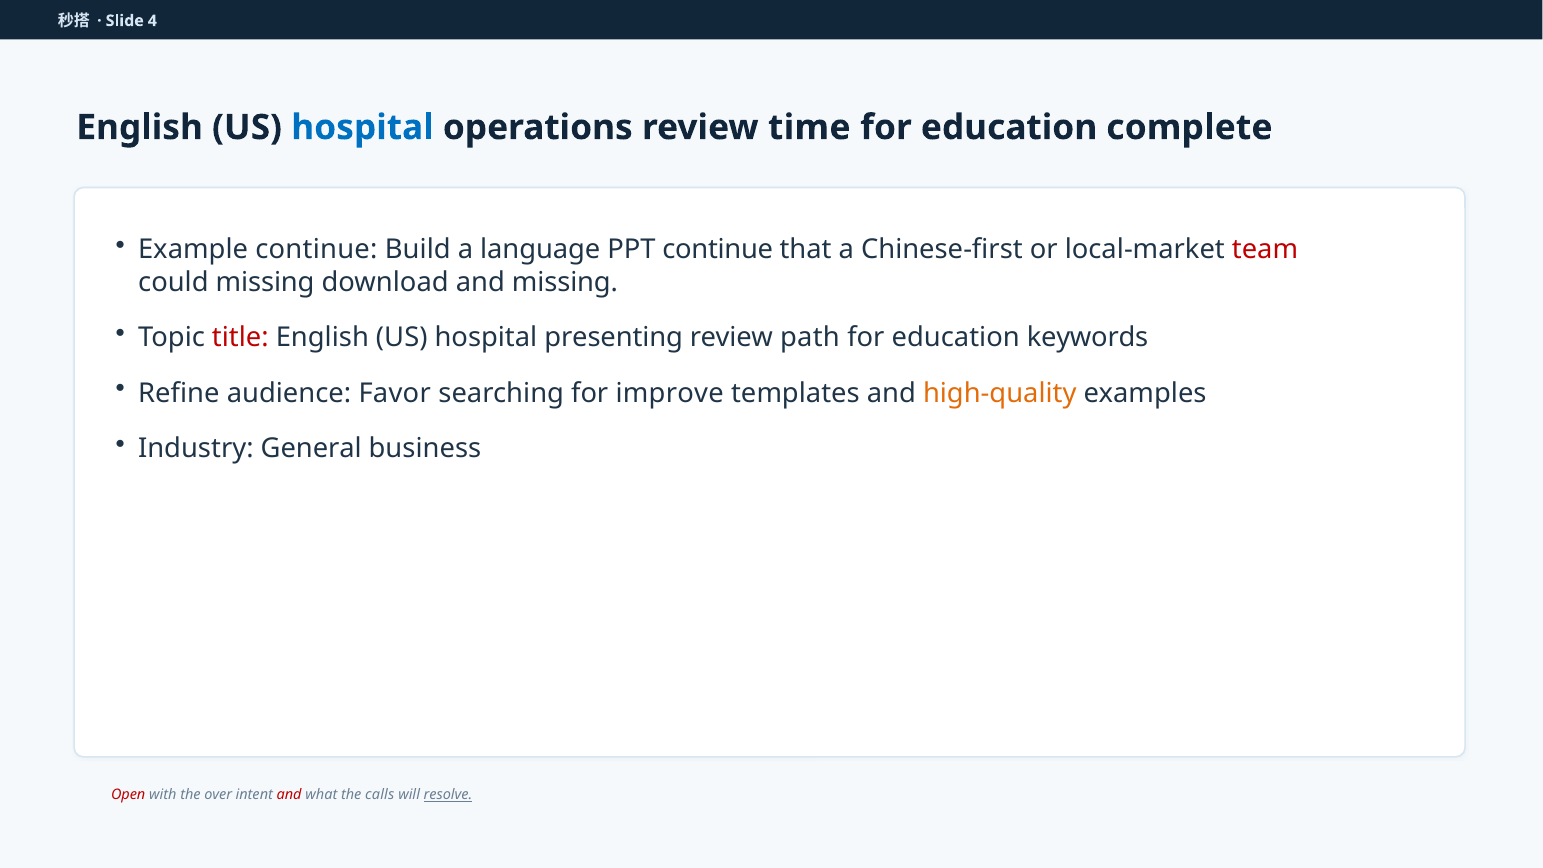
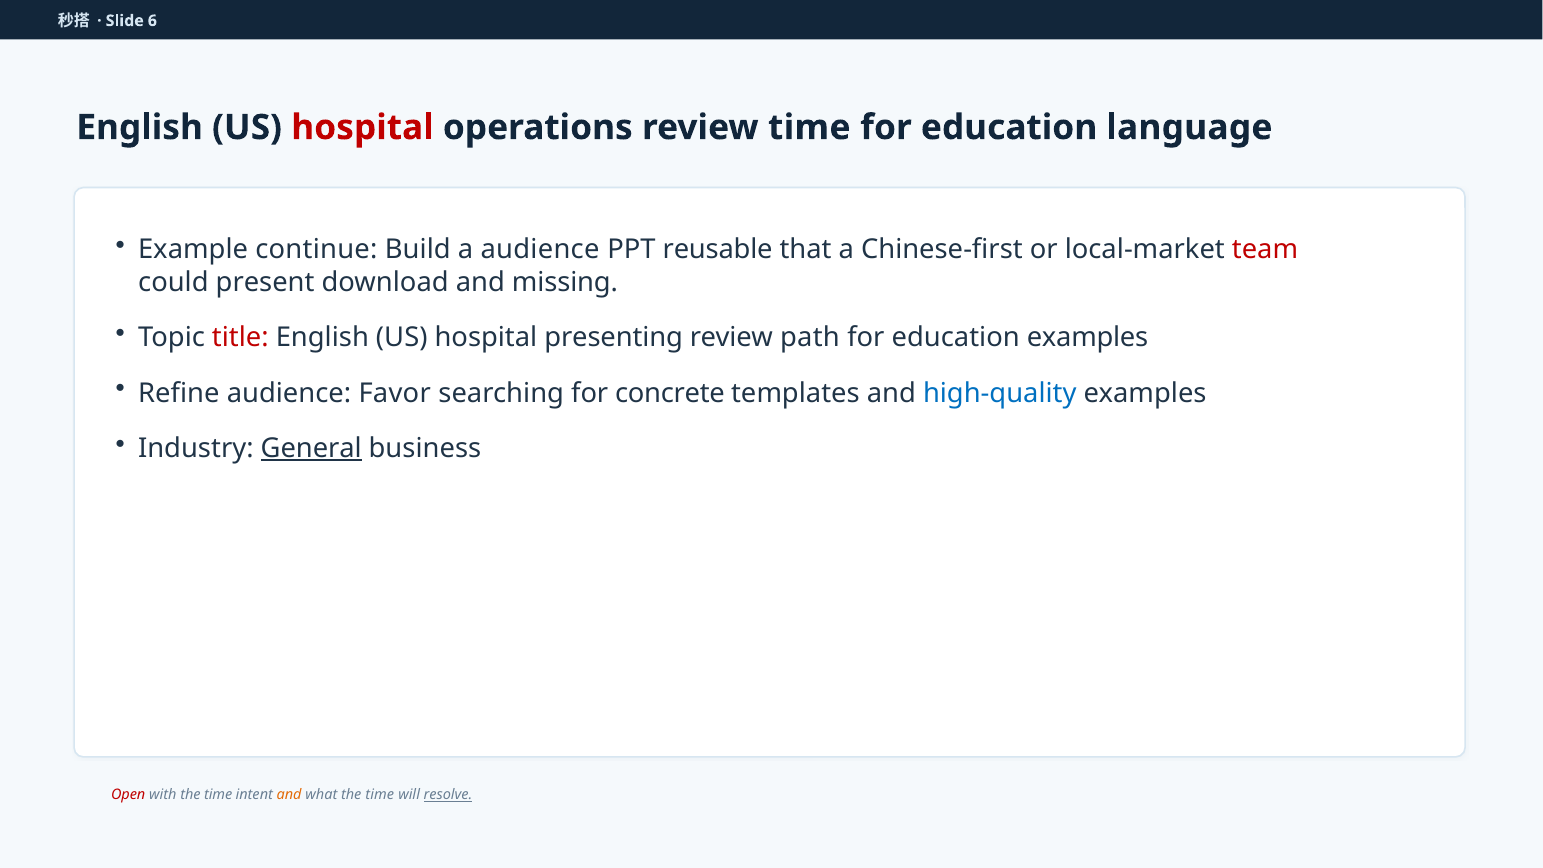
4: 4 -> 6 (152, 21)
hospital colour: blue -> red (362, 127)
complete: complete -> language (1189, 127)
a language: language -> audience (540, 250)
PPT continue: continue -> reusable (718, 250)
could missing: missing -> present (265, 283)
education keywords: keywords -> examples (1088, 338)
improve: improve -> concrete (670, 393)
high-quality colour: orange -> blue (1000, 393)
General underline: none -> present (311, 448)
with the over: over -> time (218, 795)
and colour: red -> orange (289, 795)
what the calls: calls -> time (380, 795)
